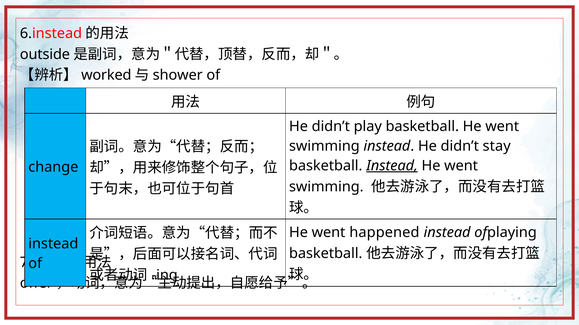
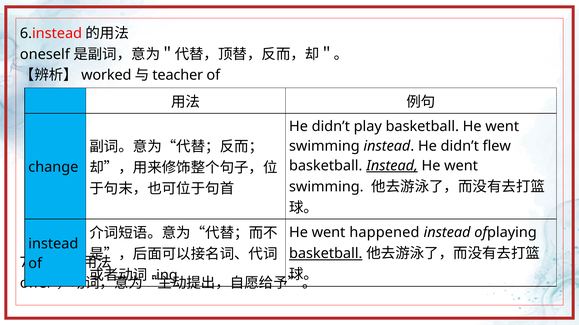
outside: outside -> oneself (45, 54)
shower: shower -> teacher (178, 75)
stay: stay -> flew (497, 146)
basketball underline: none -> present (326, 254)
